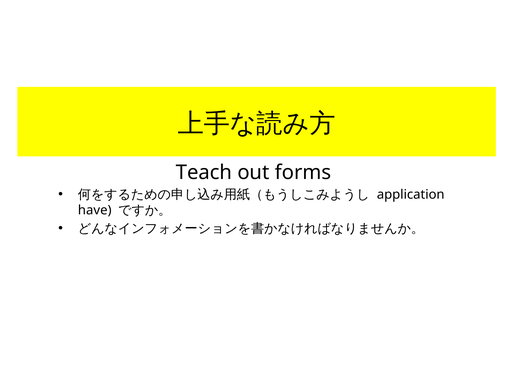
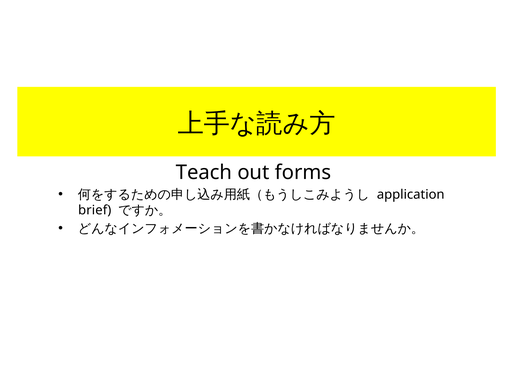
have: have -> brief (95, 211)
